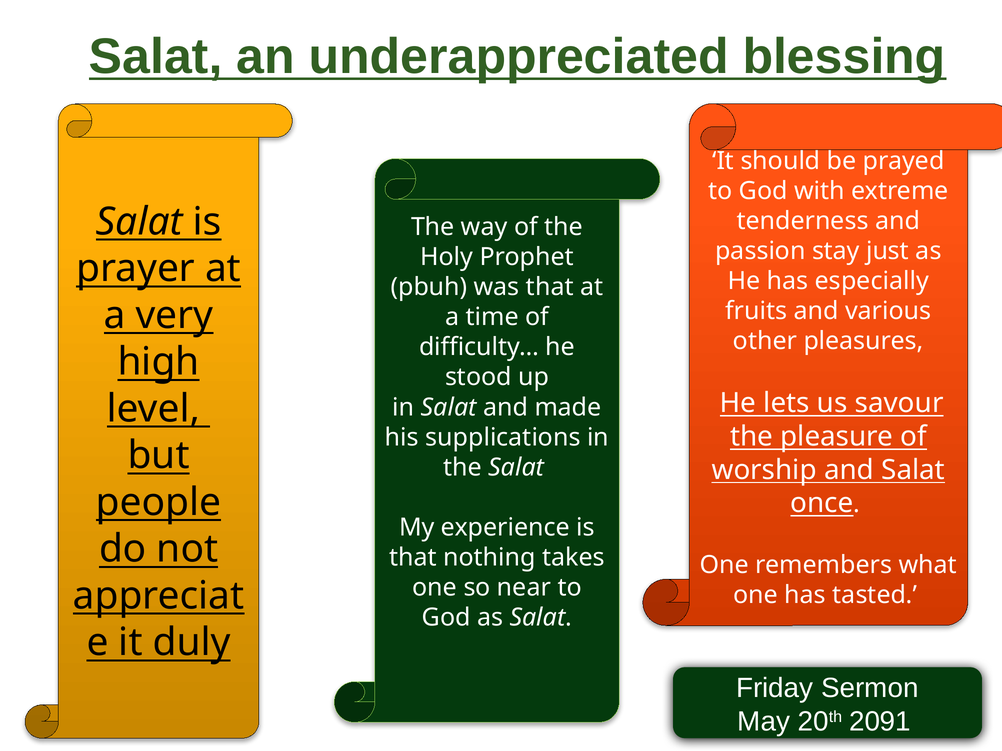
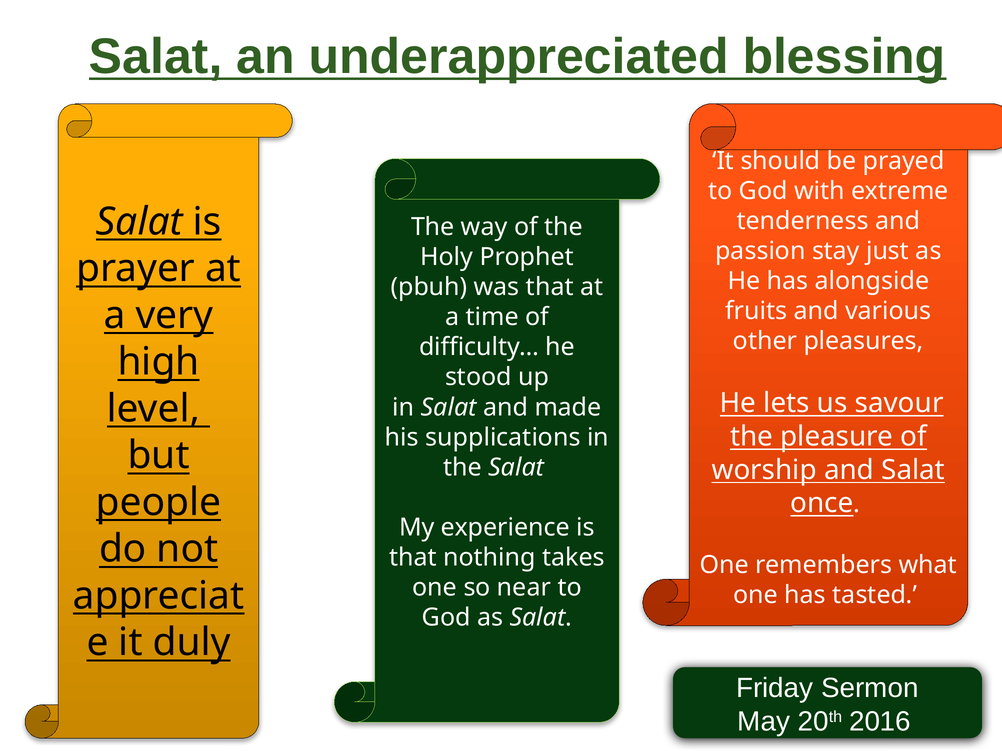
especially: especially -> alongside (872, 281)
2091: 2091 -> 2016 (880, 722)
